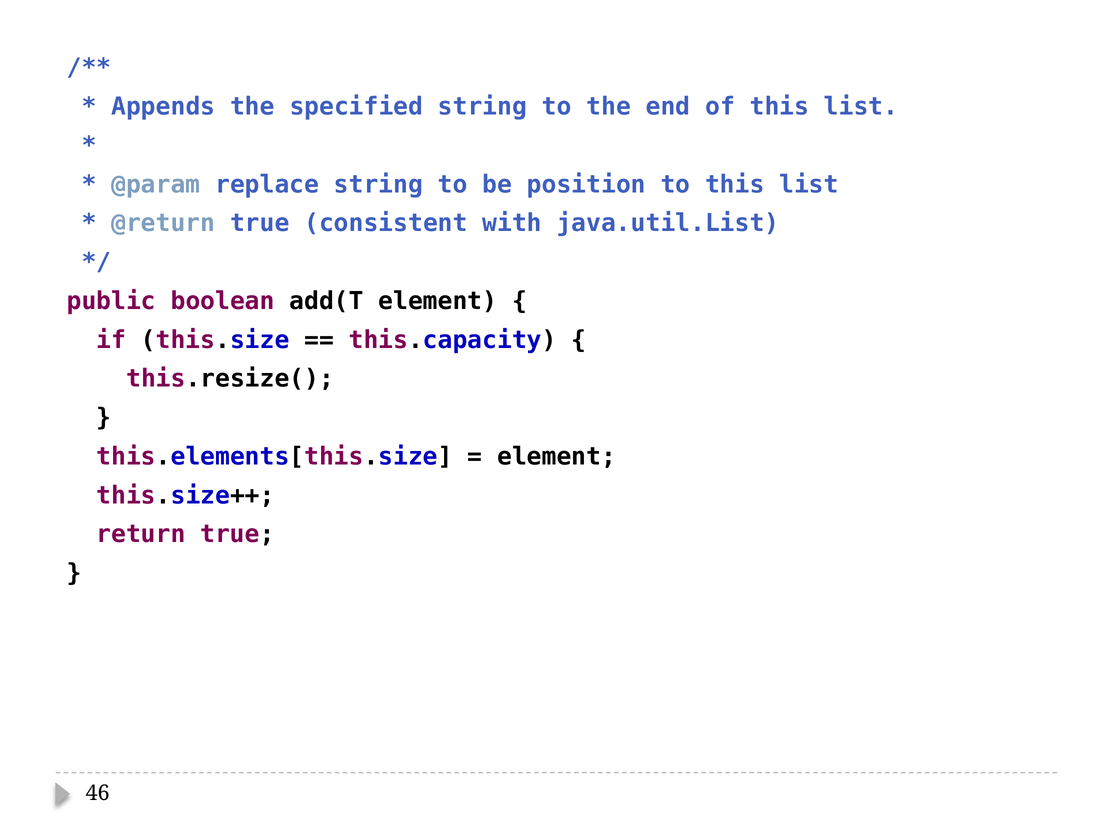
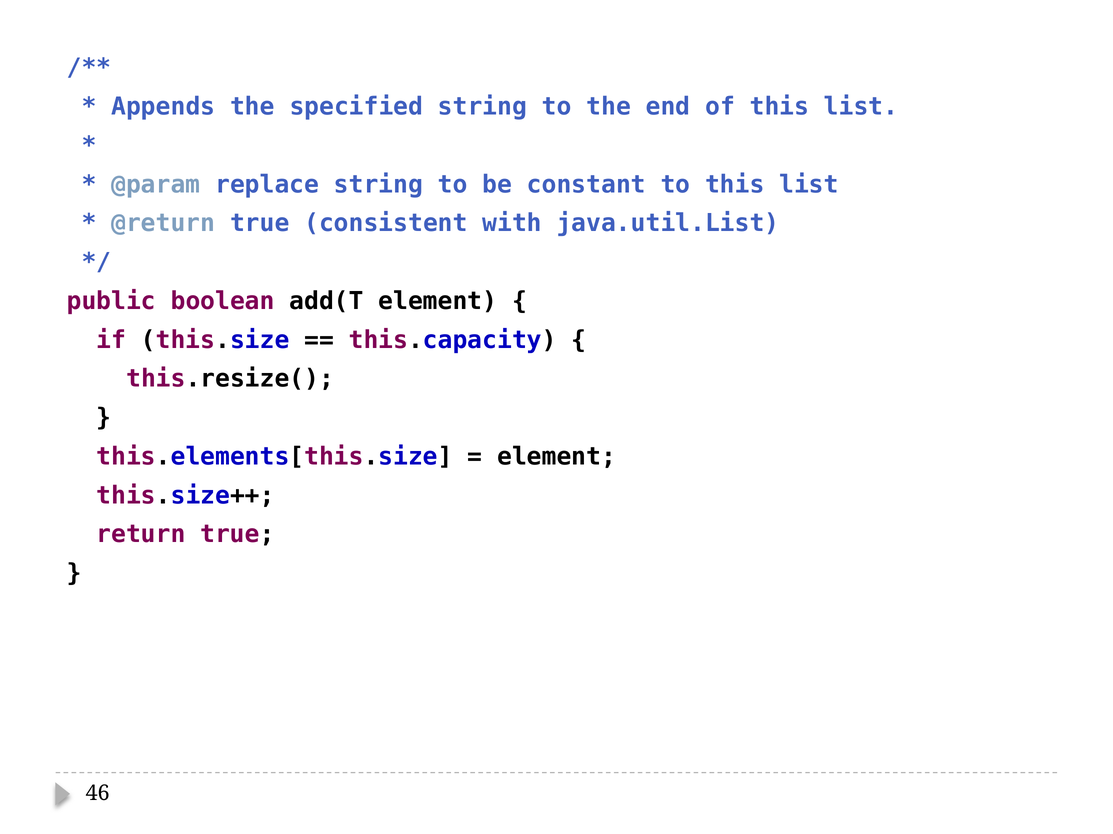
position: position -> constant (586, 185)
